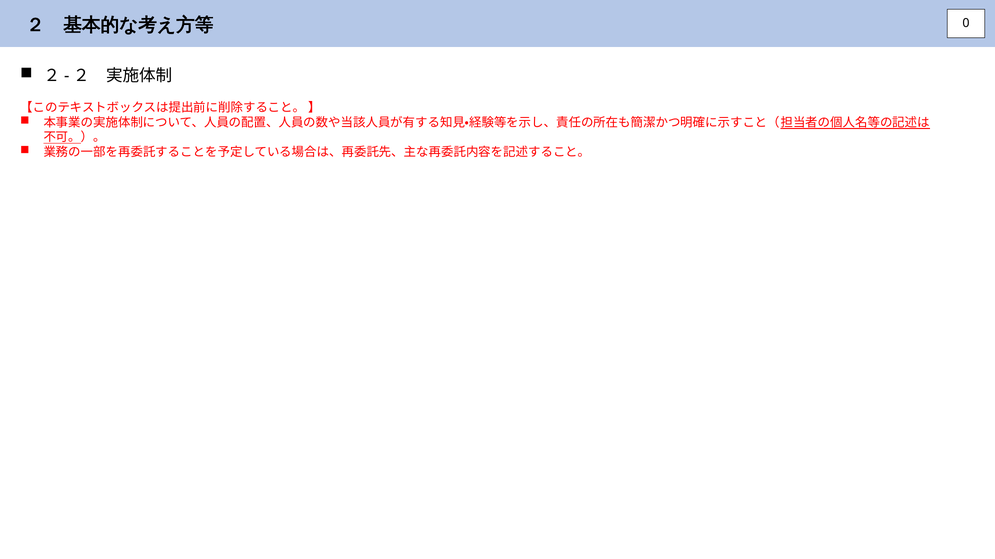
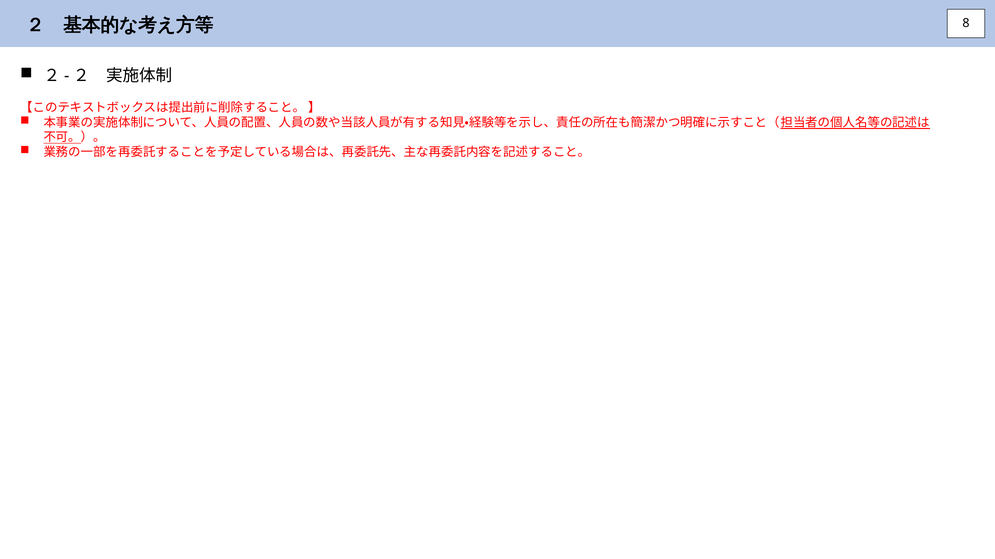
0: 0 -> 8 (966, 23)
